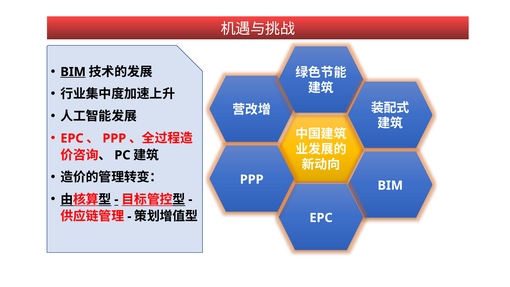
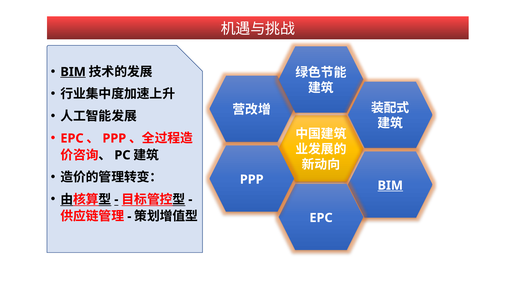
BIM underline: none -> present (390, 185)
